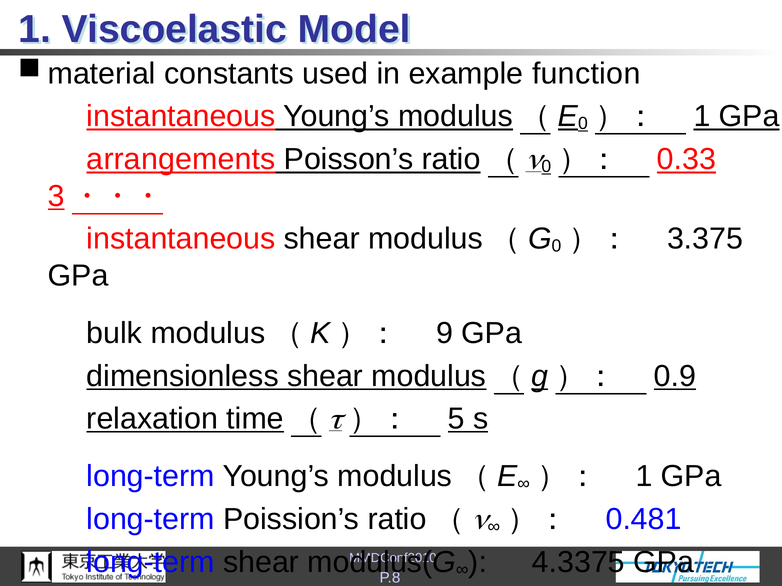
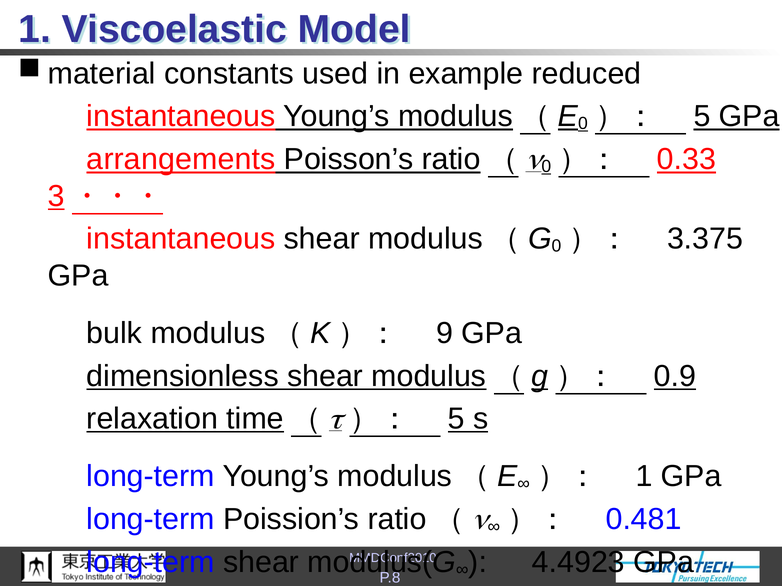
function: function -> reduced (586, 74)
1: 1 -> 5 (702, 116)
4.3375: 4.3375 -> 4.4923 (578, 563)
